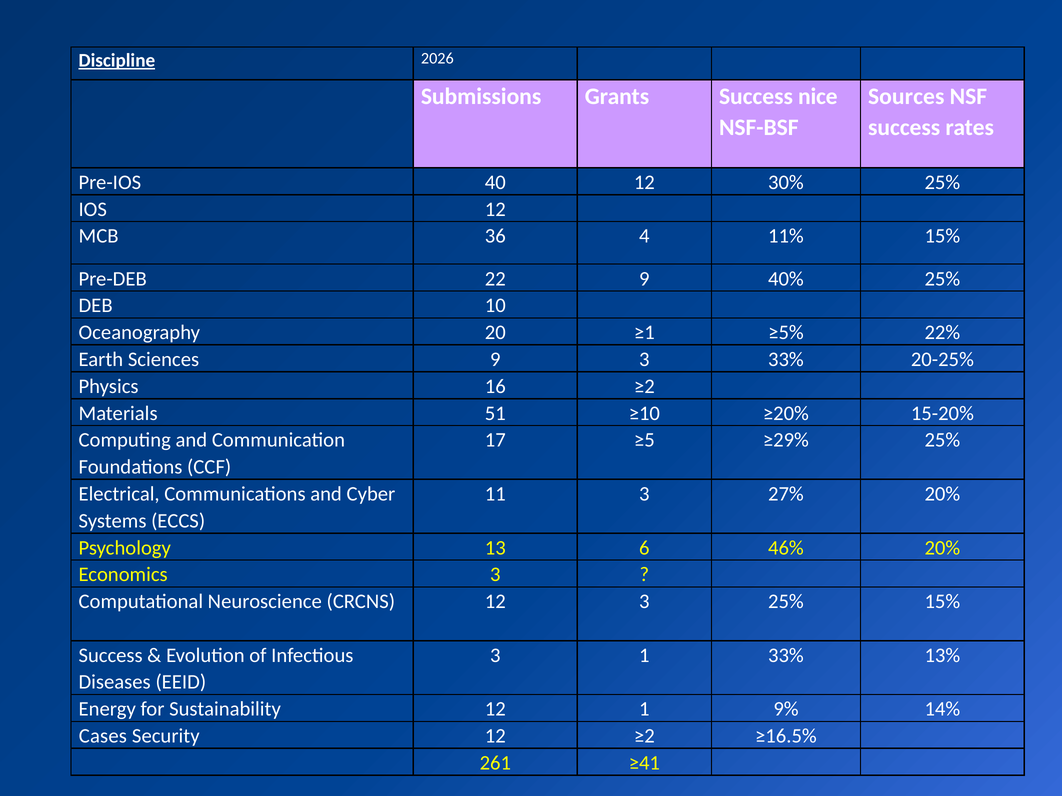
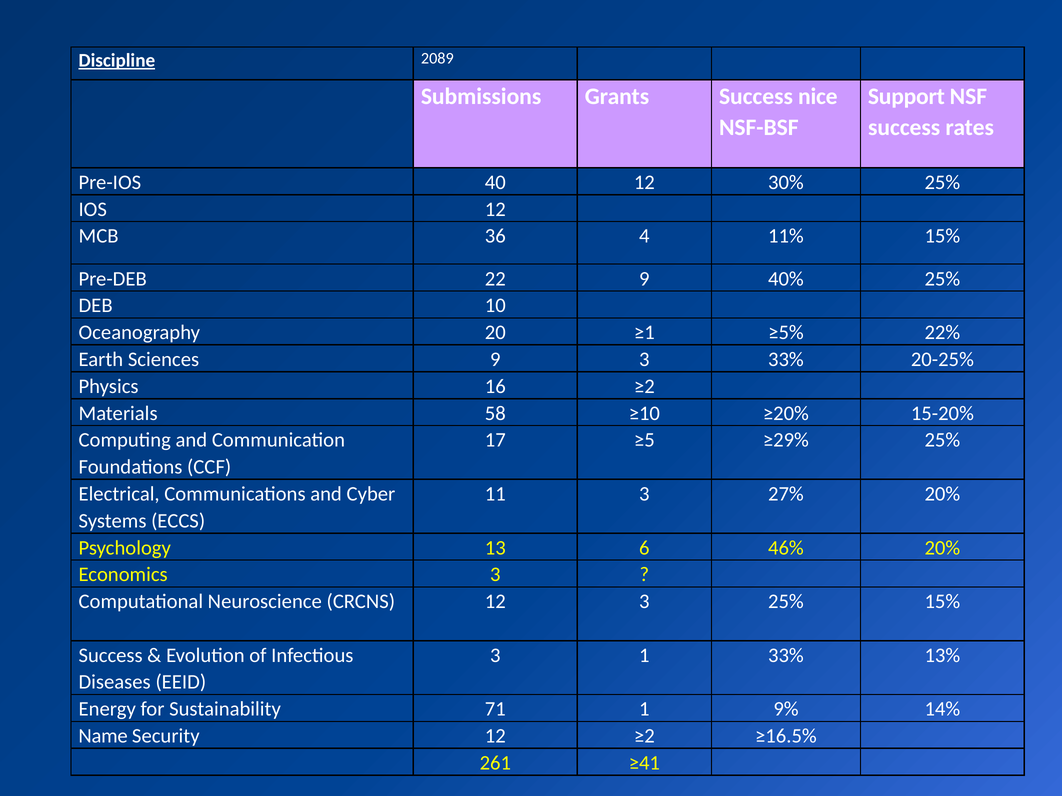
2026: 2026 -> 2089 (437, 59)
Sources: Sources -> Support (906, 96)
51: 51 -> 58 (495, 414)
Sustainability 12: 12 -> 71 (495, 710)
Cases: Cases -> Name (103, 736)
